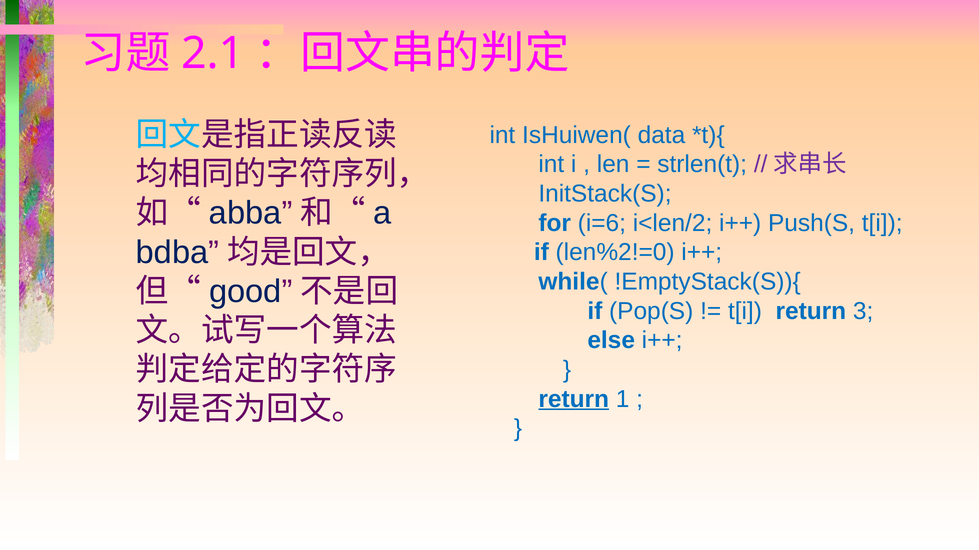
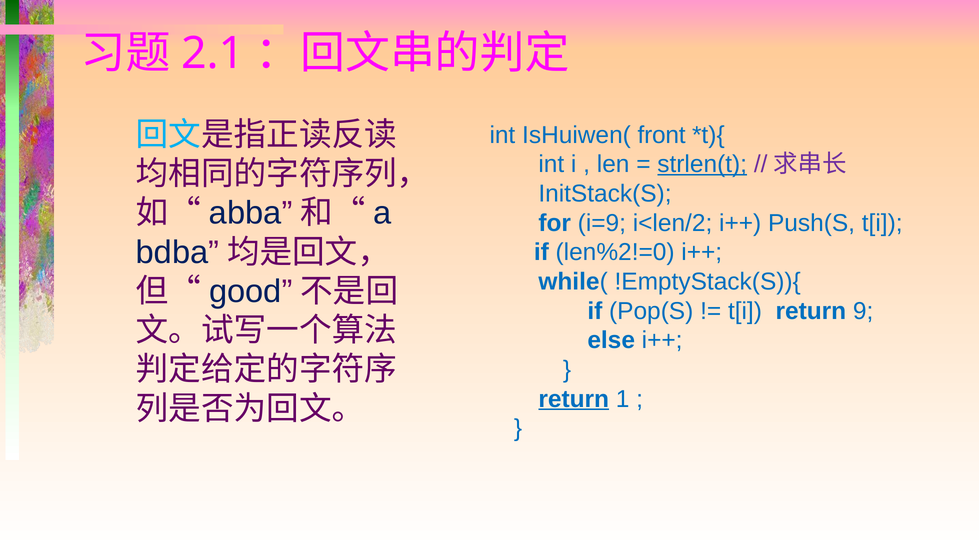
data: data -> front (662, 135)
strlen(t underline: none -> present (702, 164)
i=6: i=6 -> i=9 (602, 223)
3: 3 -> 9 (863, 311)
